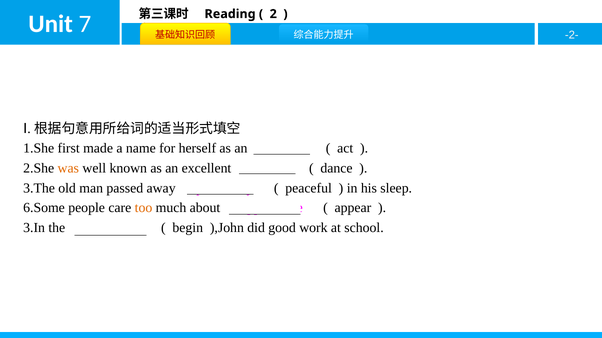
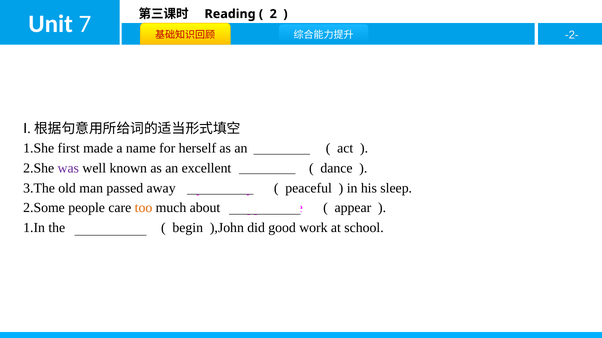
was colour: orange -> purple (68, 169)
6.Some: 6.Some -> 2.Some (44, 208)
3.In: 3.In -> 1.In (34, 228)
